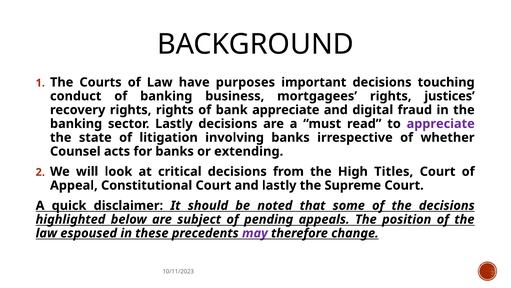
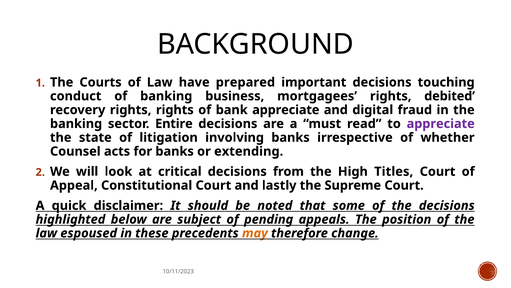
purposes: purposes -> prepared (245, 82)
justices: justices -> debited (450, 96)
sector Lastly: Lastly -> Entire (174, 124)
may colour: purple -> orange (255, 233)
